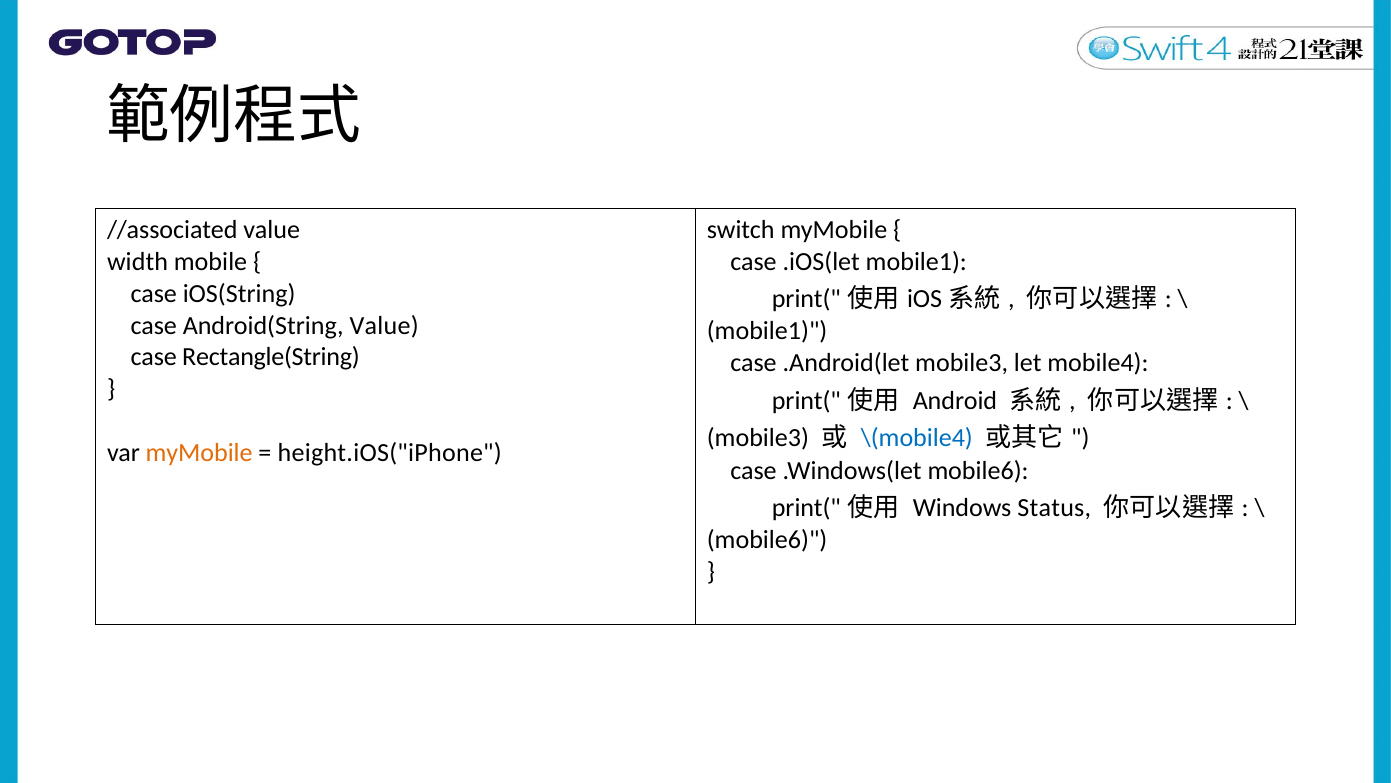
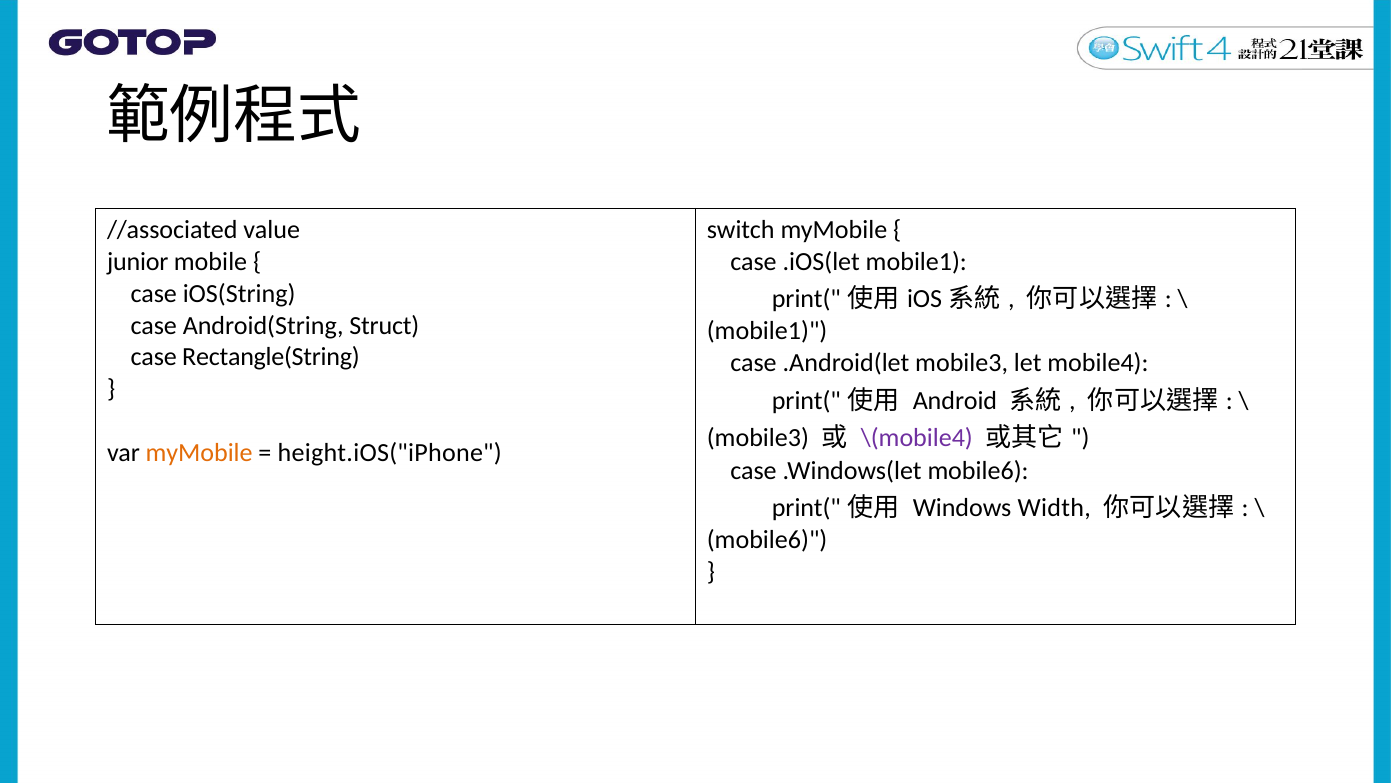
width: width -> junior (138, 262)
Android(String Value: Value -> Struct (384, 325)
\(mobile4 colour: blue -> purple (917, 438)
Status: Status -> Width (1054, 508)
